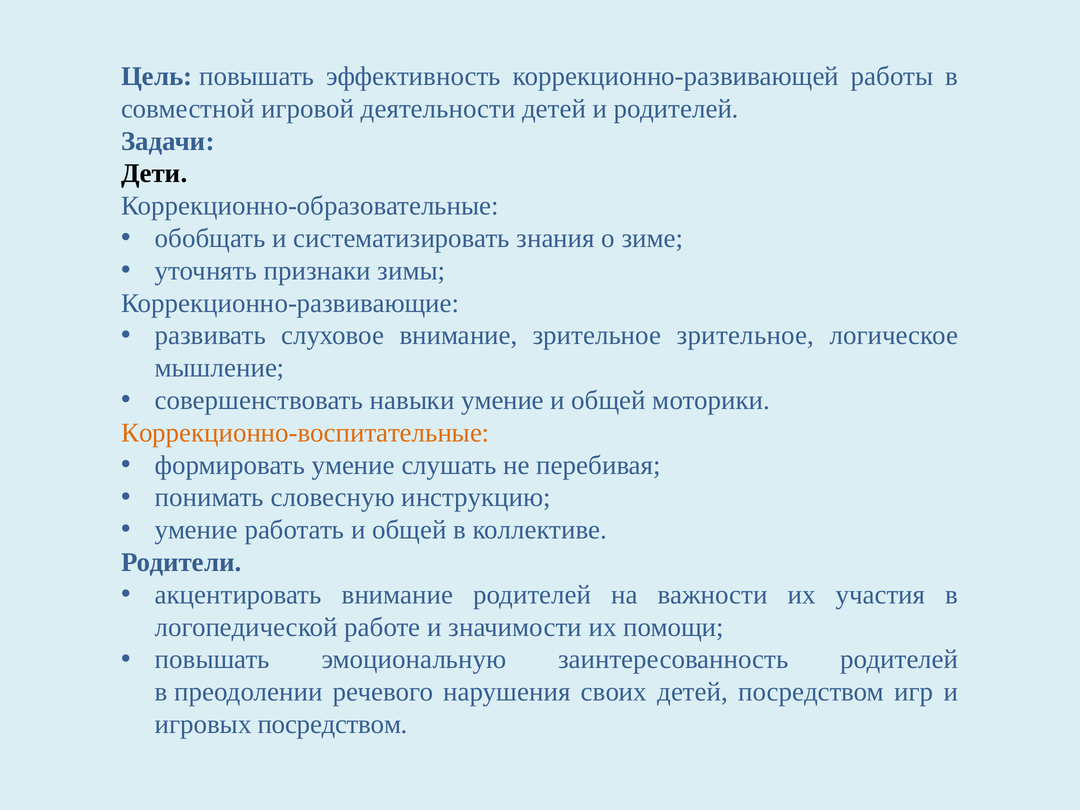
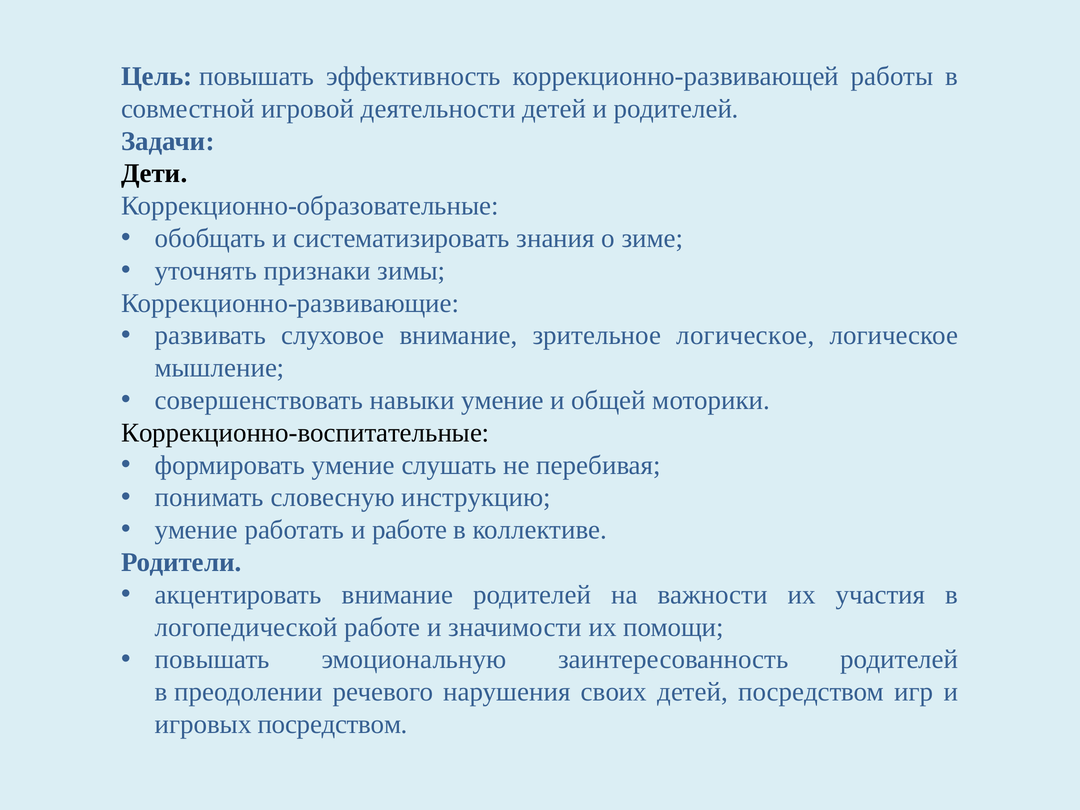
зрительное зрительное: зрительное -> логическое (745, 336)
Коррекционно-воспитательные colour: orange -> black (305, 433)
работать и общей: общей -> работе (410, 530)
